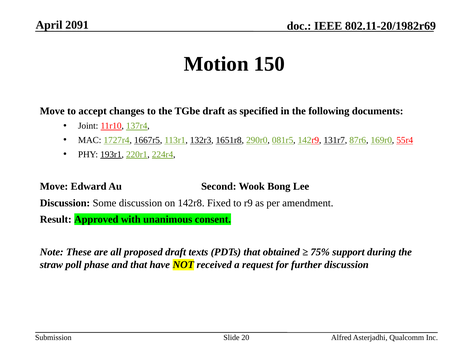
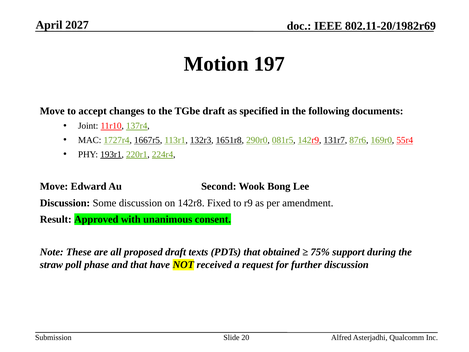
2091: 2091 -> 2027 (77, 25)
150: 150 -> 197 (269, 64)
